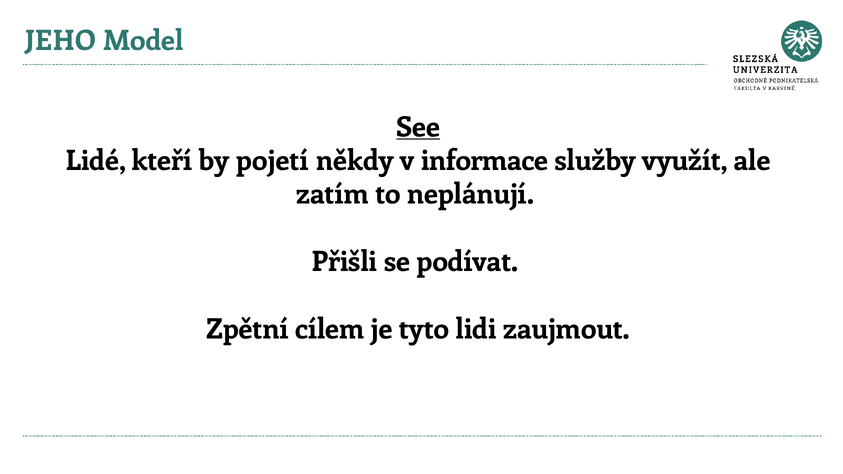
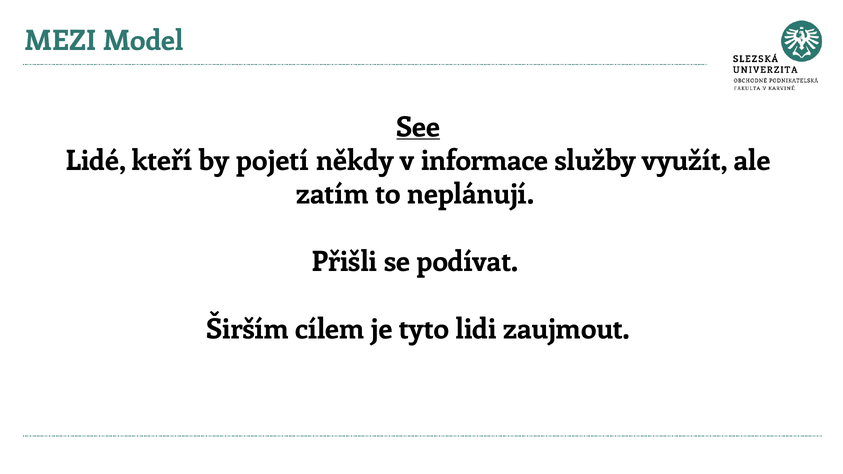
JEHO: JEHO -> MEZI (61, 41)
Zpětní: Zpětní -> Širším (248, 330)
